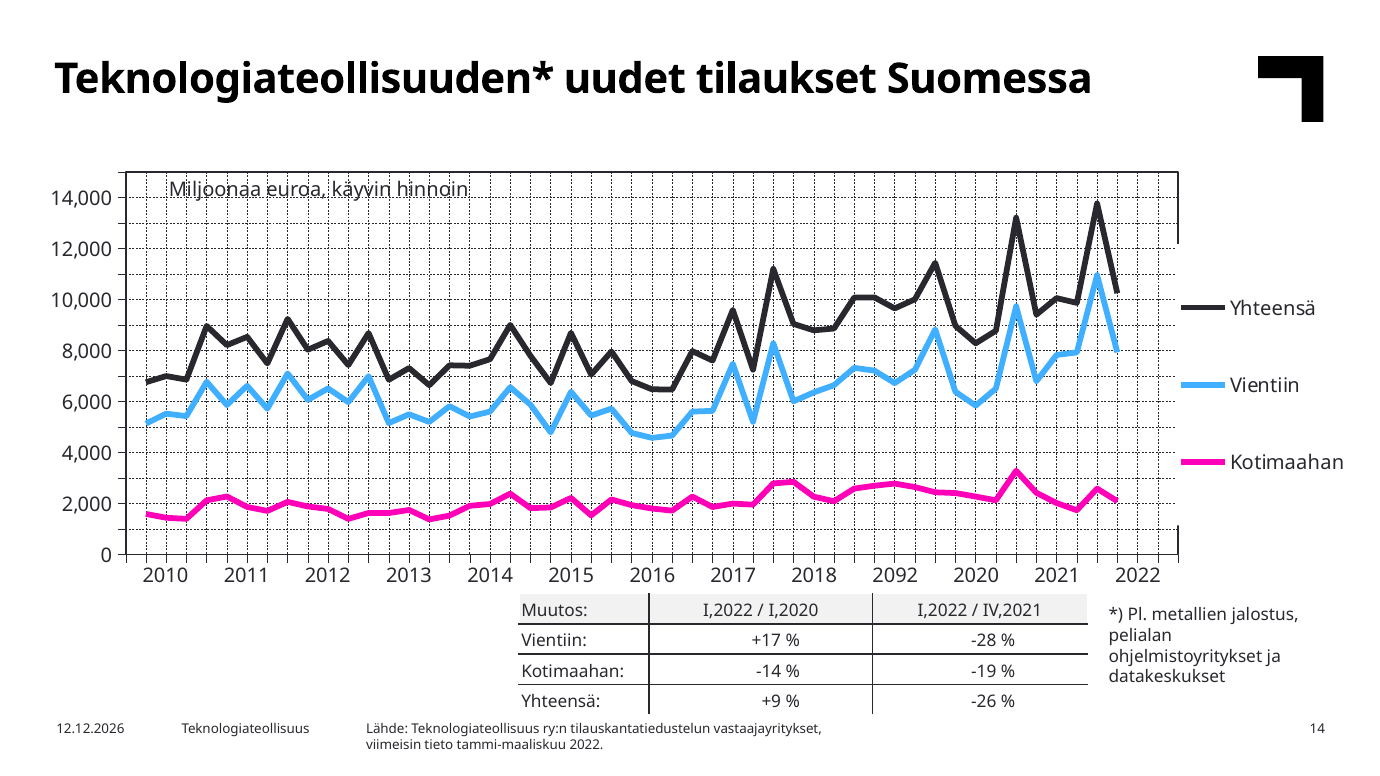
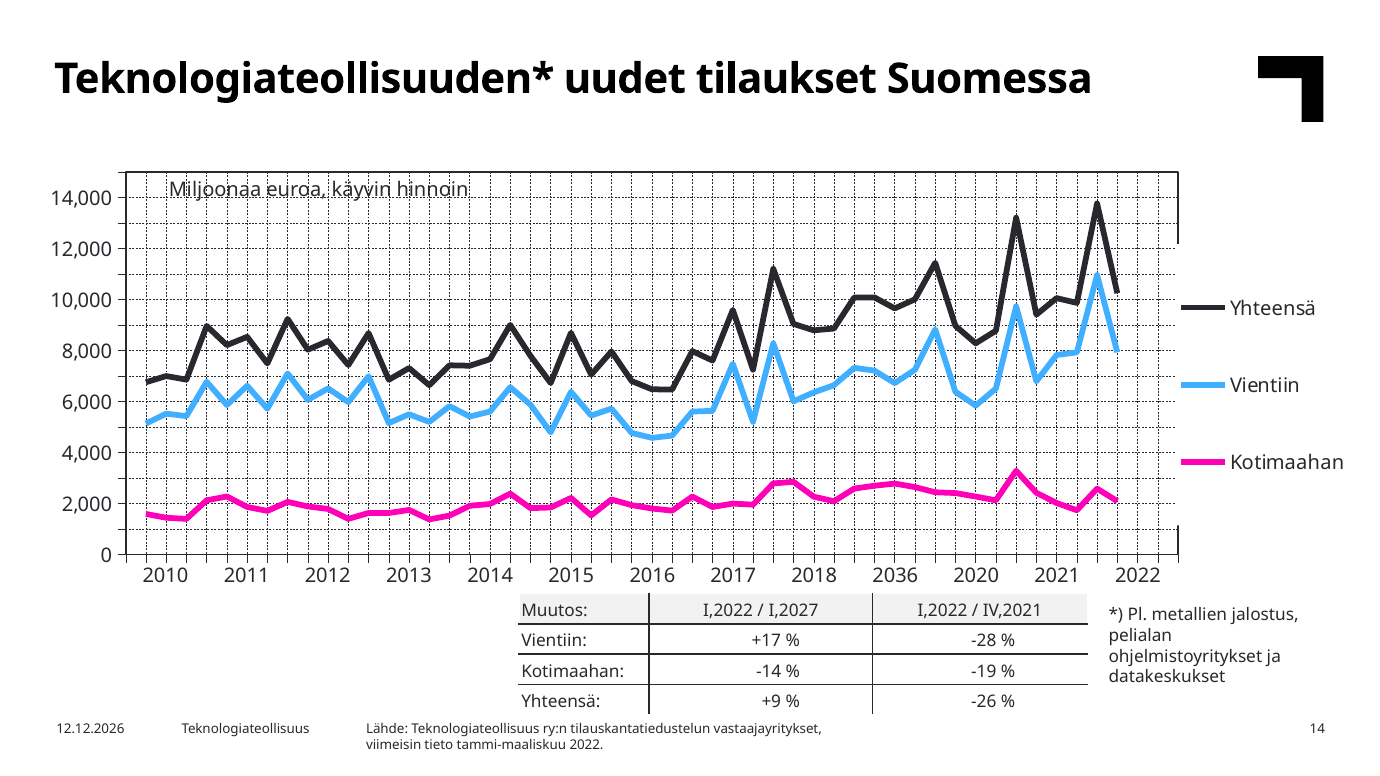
2092: 2092 -> 2036 (895, 576)
I,2020: I,2020 -> I,2027 (793, 611)
